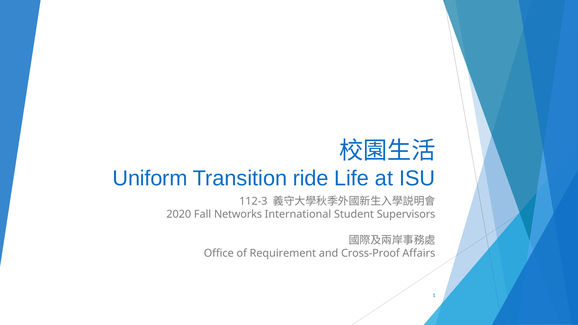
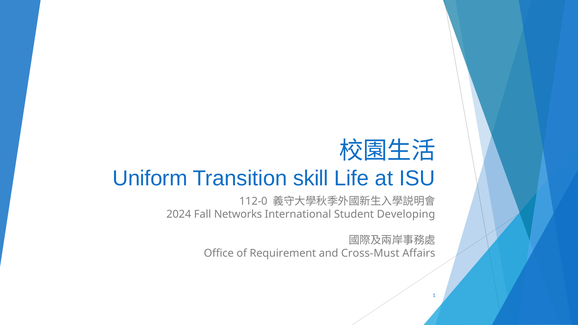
ride: ride -> skill (311, 178)
112-3: 112-3 -> 112-0 (253, 201)
2020: 2020 -> 2024 (179, 214)
Supervisors: Supervisors -> Developing (406, 214)
Cross-Proof: Cross-Proof -> Cross-Must (370, 253)
